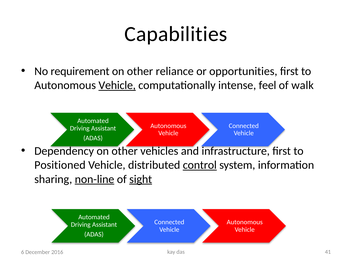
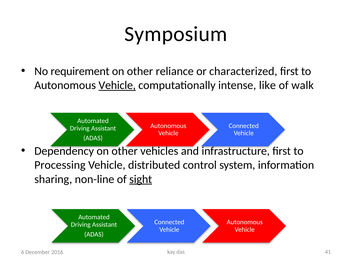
Capabilities: Capabilities -> Symposium (176, 34)
opportunities: opportunities -> characterized (243, 71)
feel: feel -> like (267, 85)
Positioned: Positioned -> Processing (60, 165)
control underline: present -> none (200, 165)
non-line underline: present -> none (95, 179)
